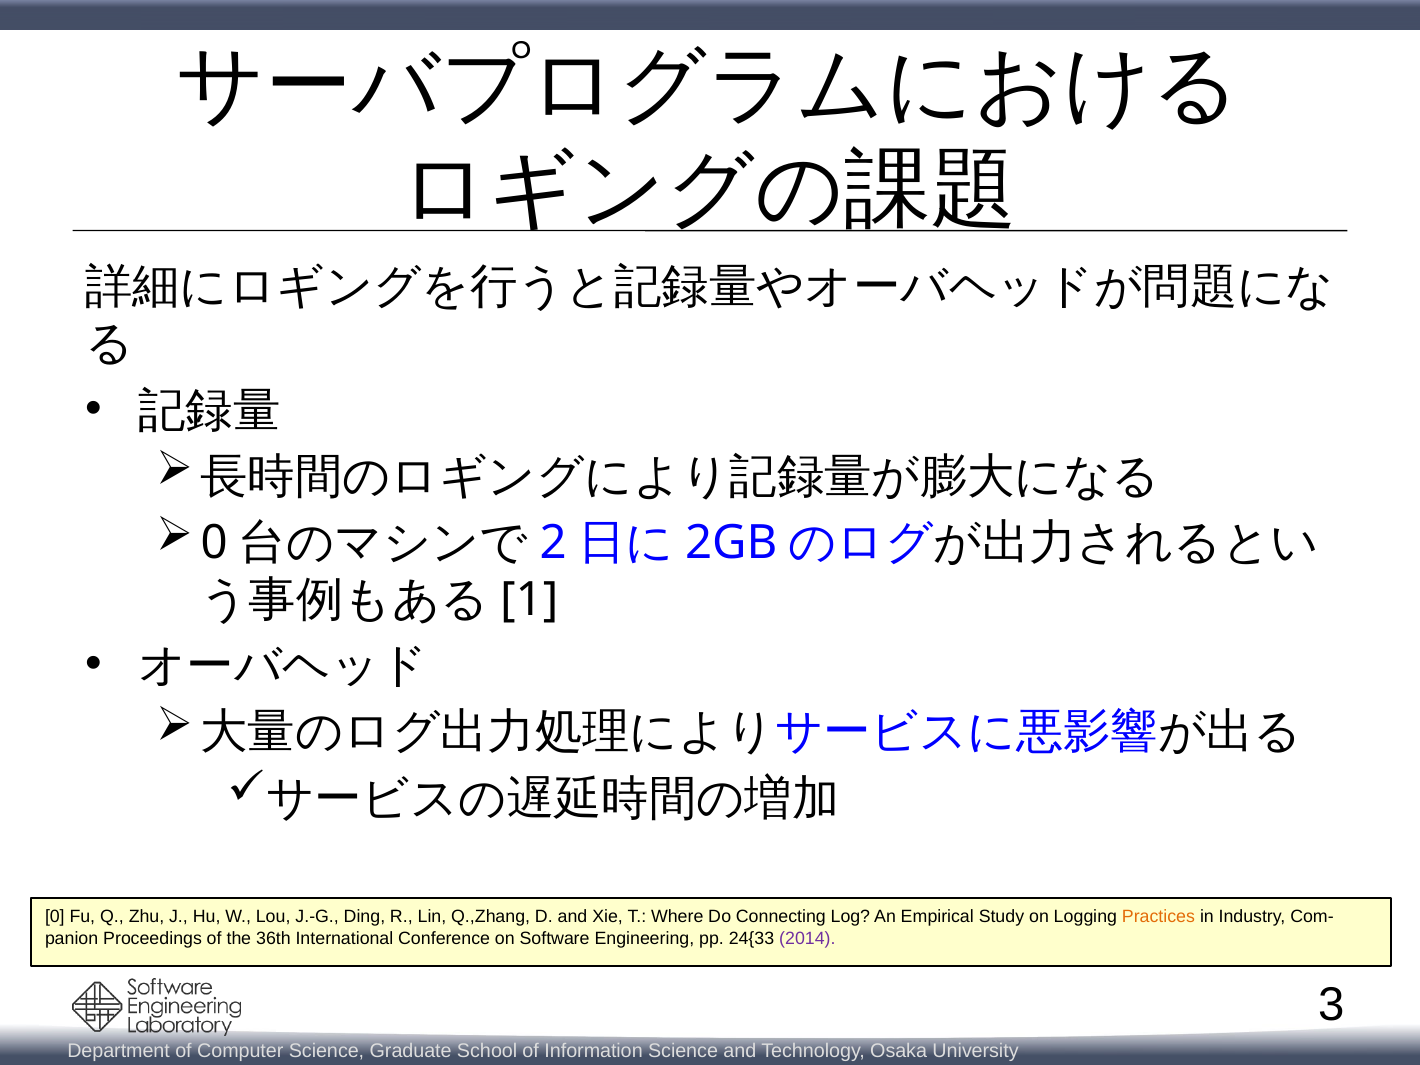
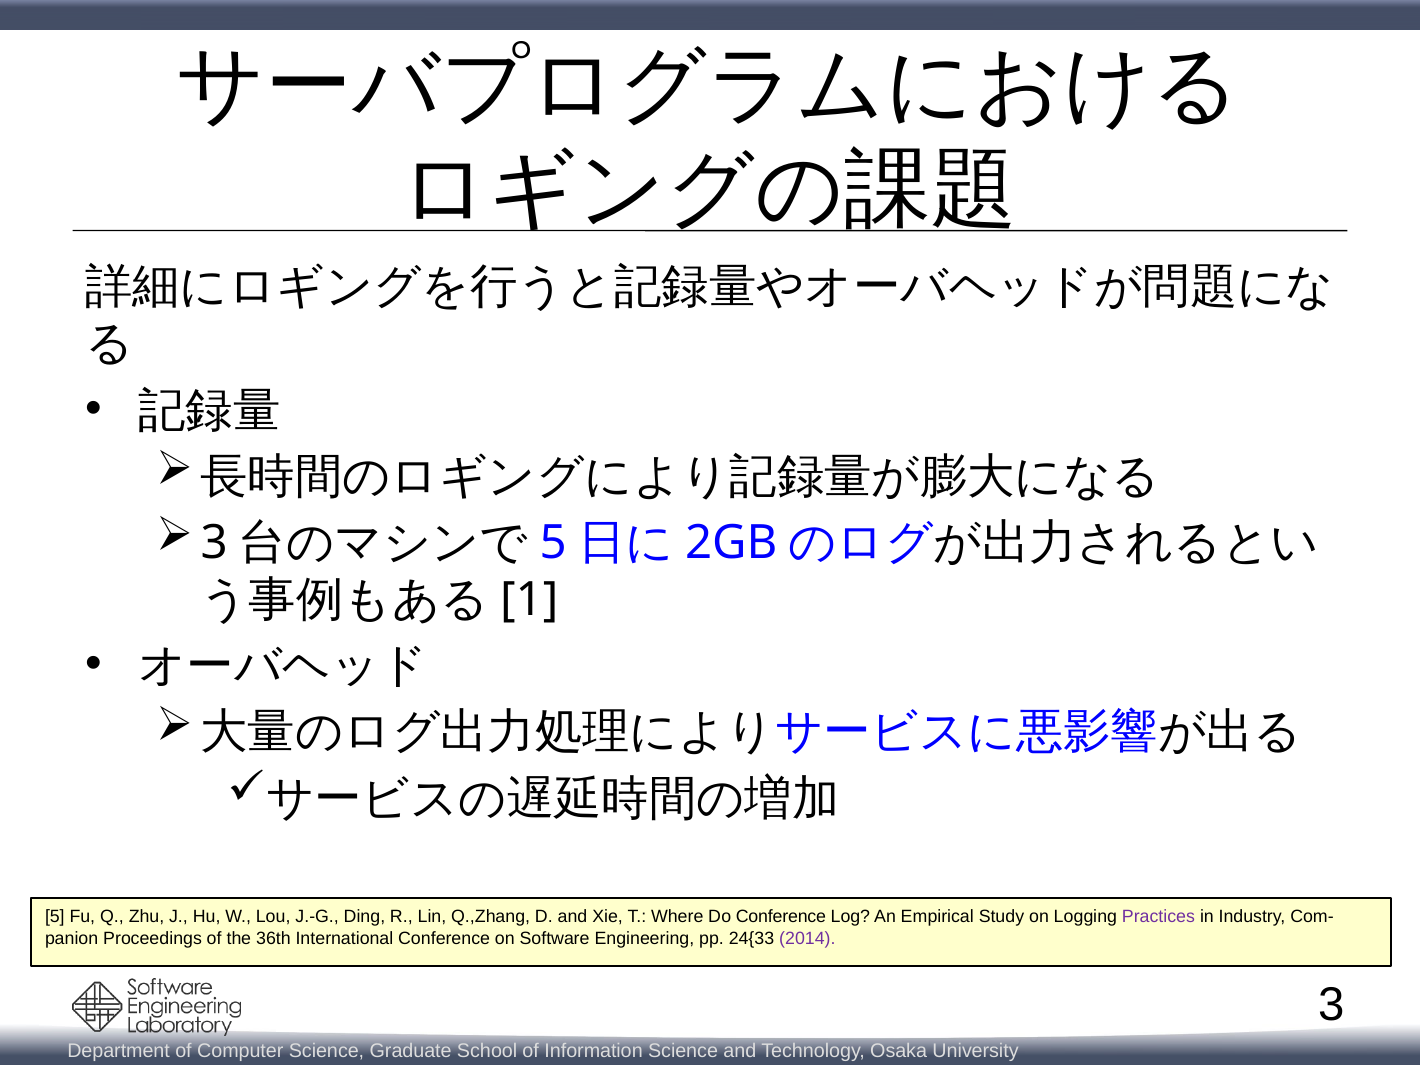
0: 0 -> 3 (214, 543)
2: 2 -> 5 (553, 543)
0: 0 -> 5 (55, 917)
Do Connecting: Connecting -> Conference (781, 917)
Practices colour: orange -> purple (1158, 917)
